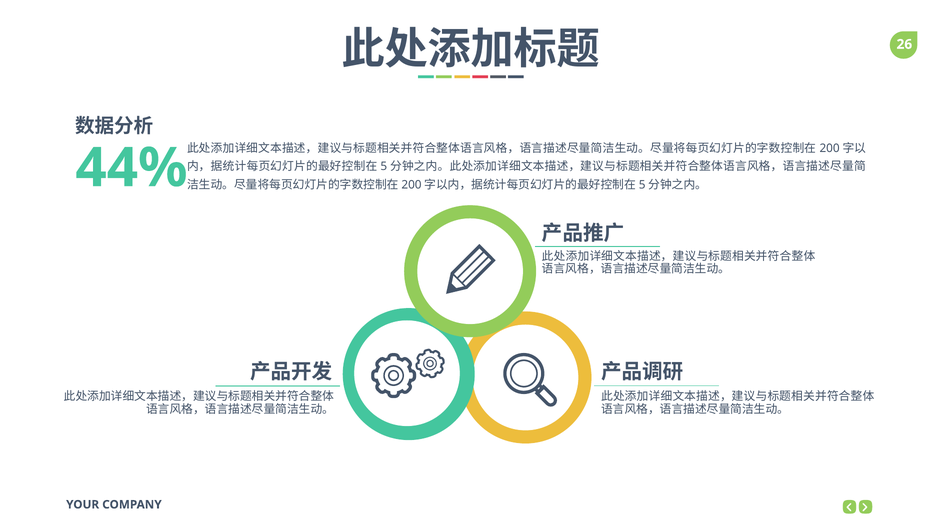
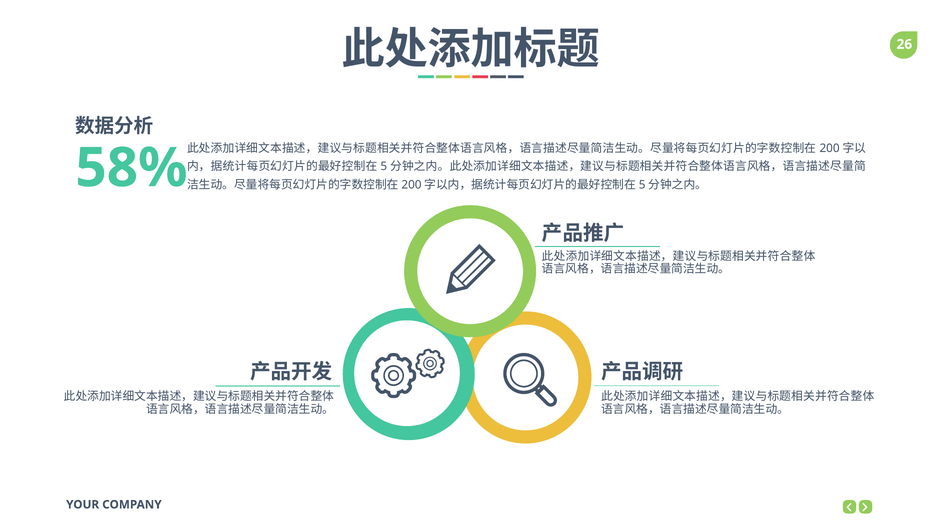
44%: 44% -> 58% (131, 168)
